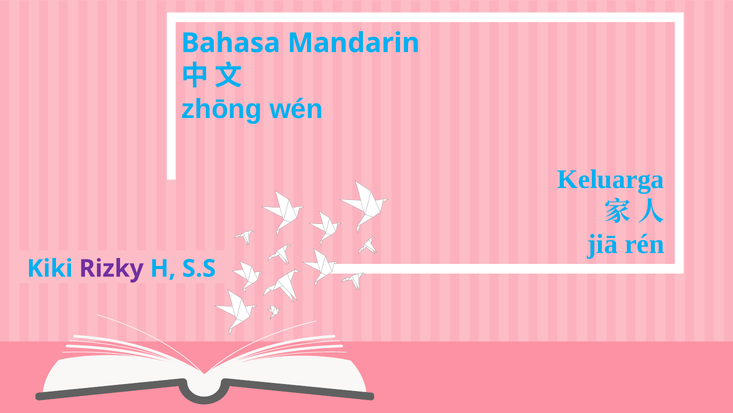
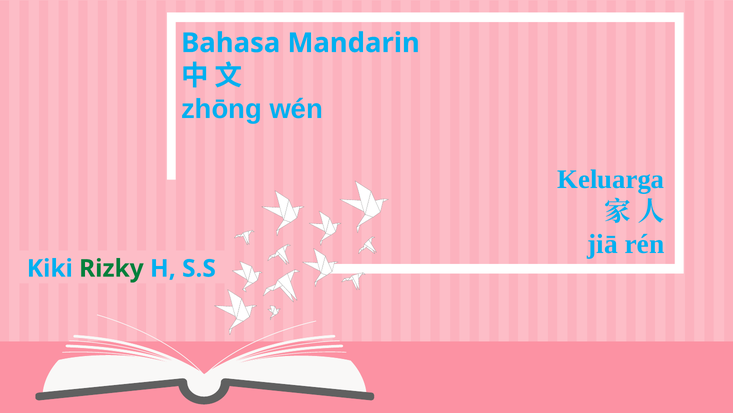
Rizky colour: purple -> green (111, 268)
